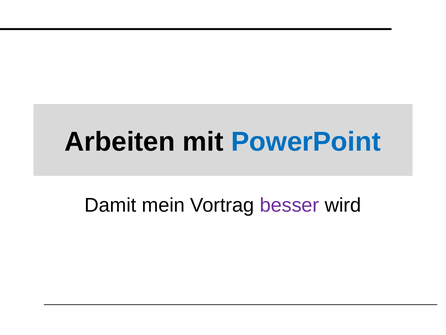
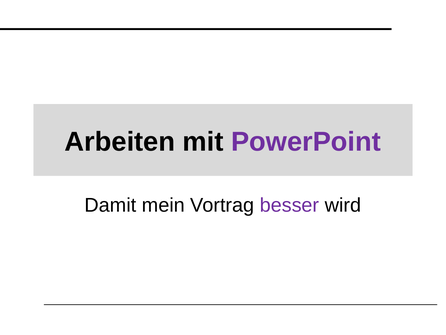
PowerPoint colour: blue -> purple (306, 142)
